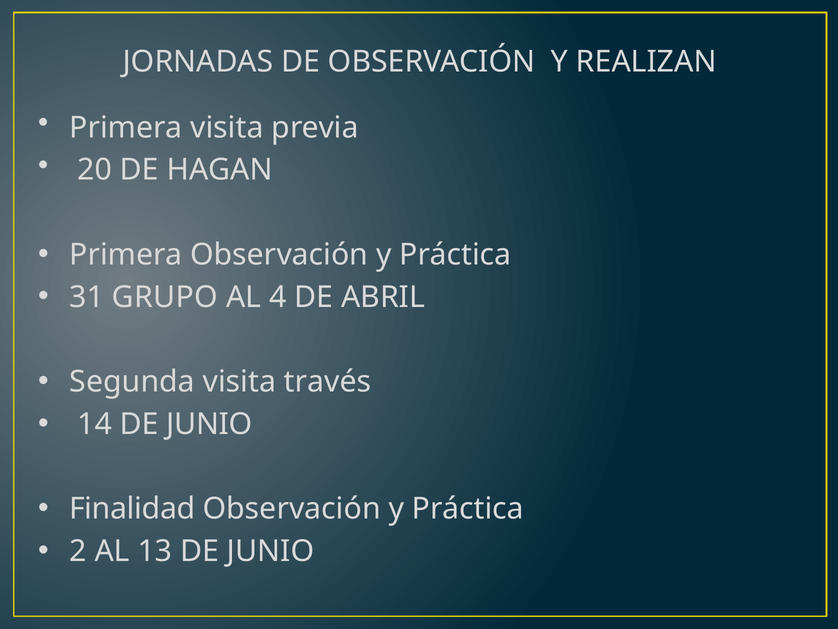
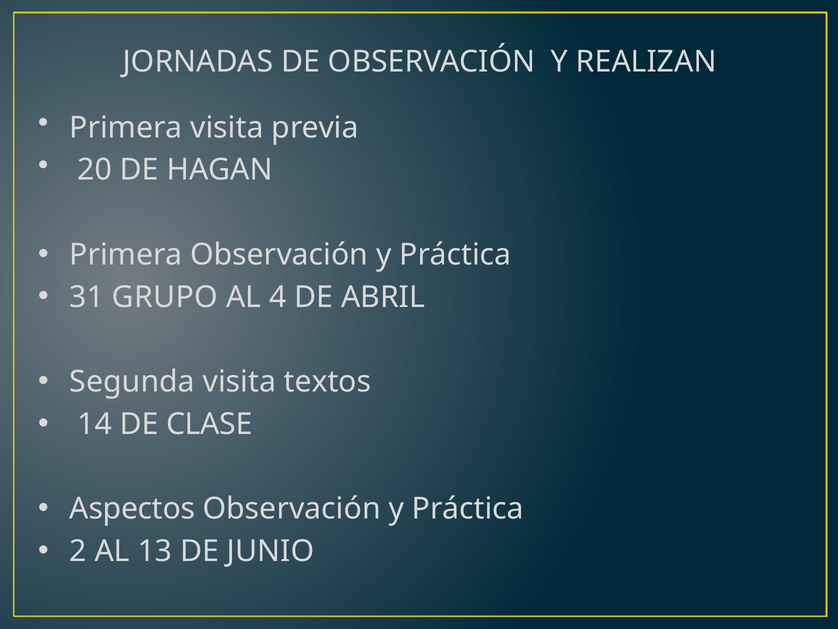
través: través -> textos (328, 382)
14 DE JUNIO: JUNIO -> CLASE (209, 424)
Finalidad: Finalidad -> Aspectos (132, 508)
